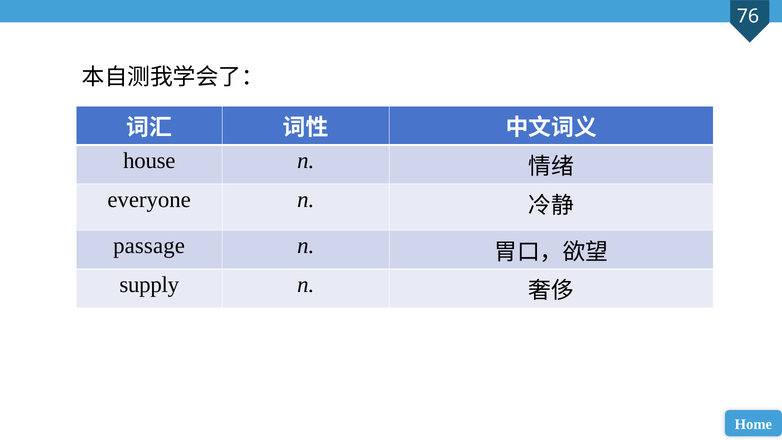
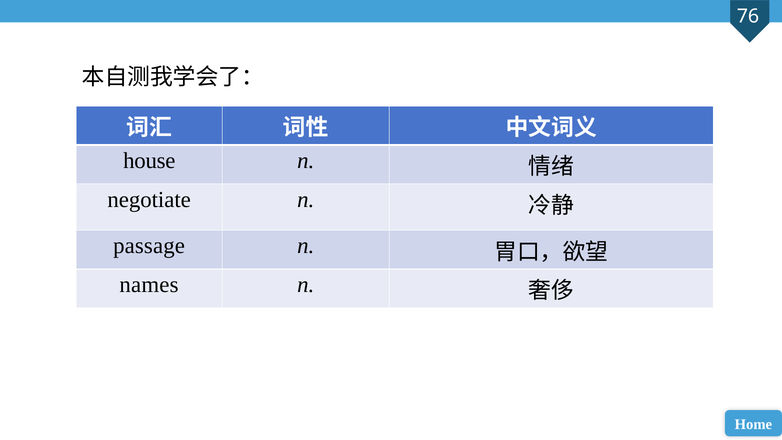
everyone: everyone -> negotiate (149, 199)
supply: supply -> names (149, 285)
